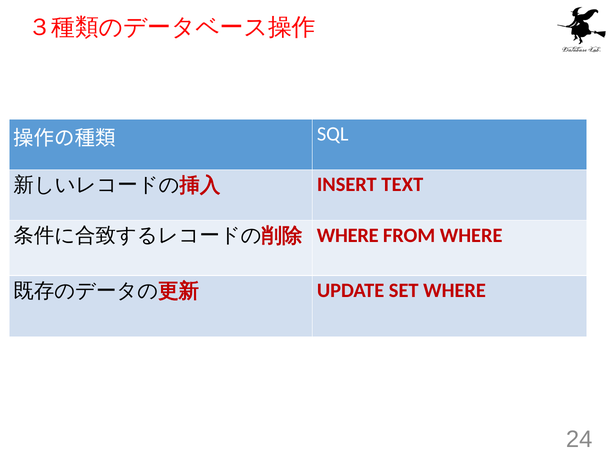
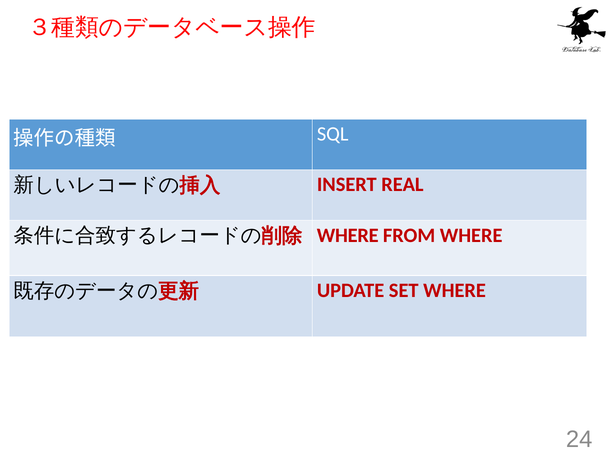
TEXT: TEXT -> REAL (402, 185)
